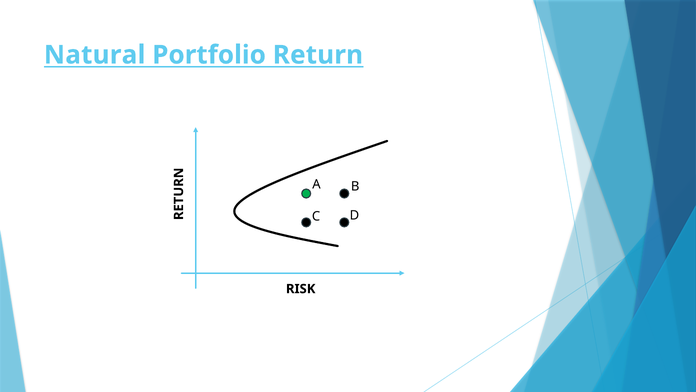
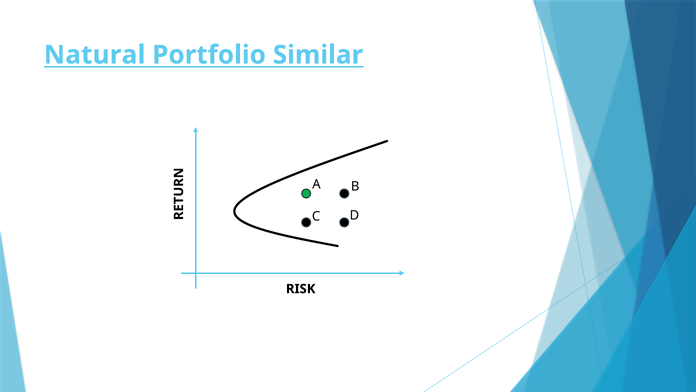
Return: Return -> Similar (318, 55)
